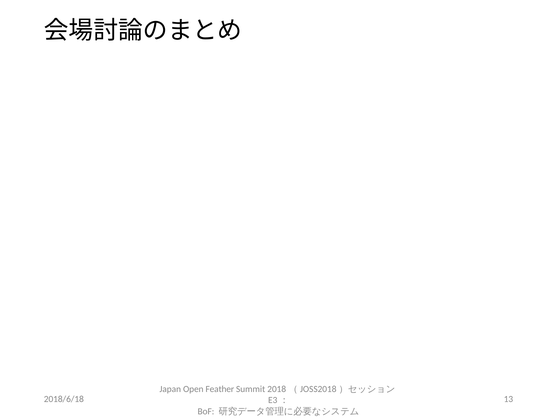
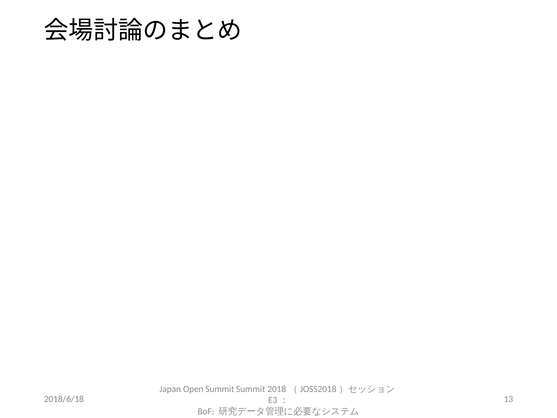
Open Feather: Feather -> Summit (220, 389)
